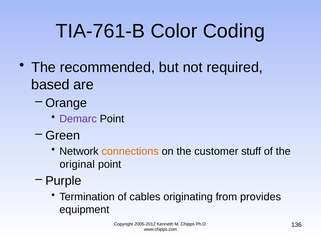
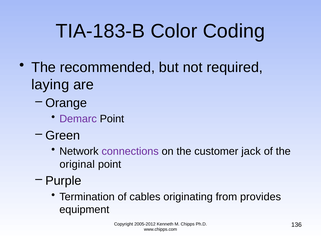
TIA-761-B: TIA-761-B -> TIA-183-B (100, 31)
based: based -> laying (50, 84)
connections colour: orange -> purple (130, 151)
stuff: stuff -> jack (251, 151)
